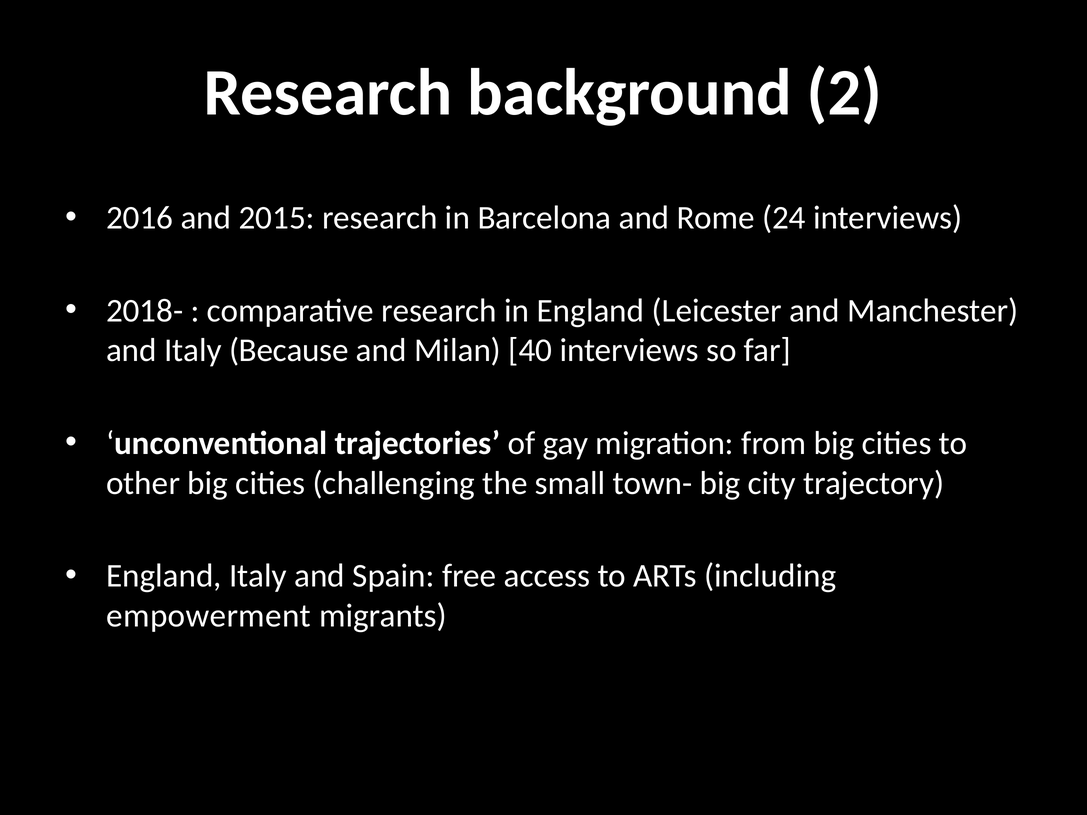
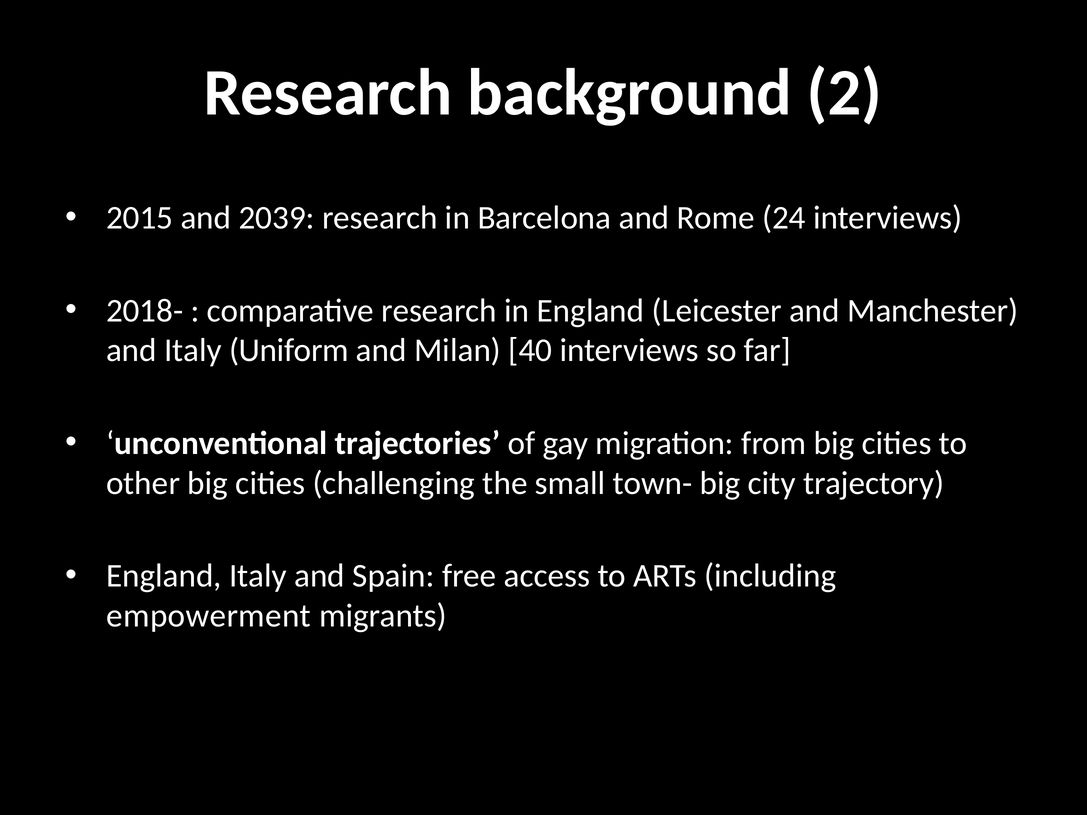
2016: 2016 -> 2015 (140, 218)
2015: 2015 -> 2039 (277, 218)
Because: Because -> Uniform (289, 351)
